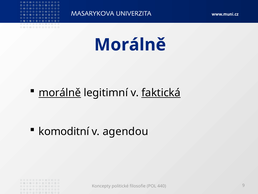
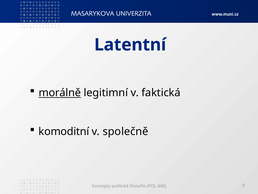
Morálně: Morálně -> Latentní (130, 45)
faktická underline: present -> none (161, 93)
agendou: agendou -> společně (125, 131)
